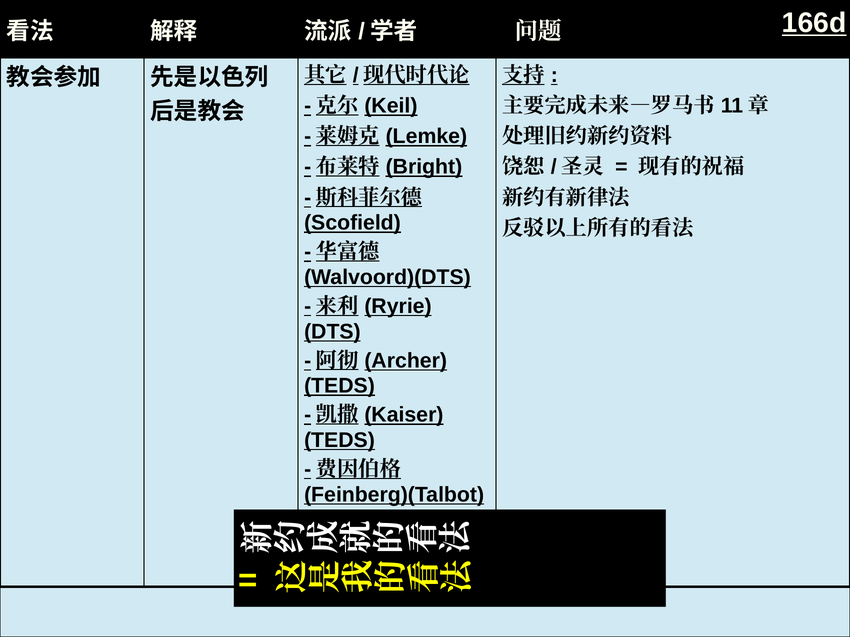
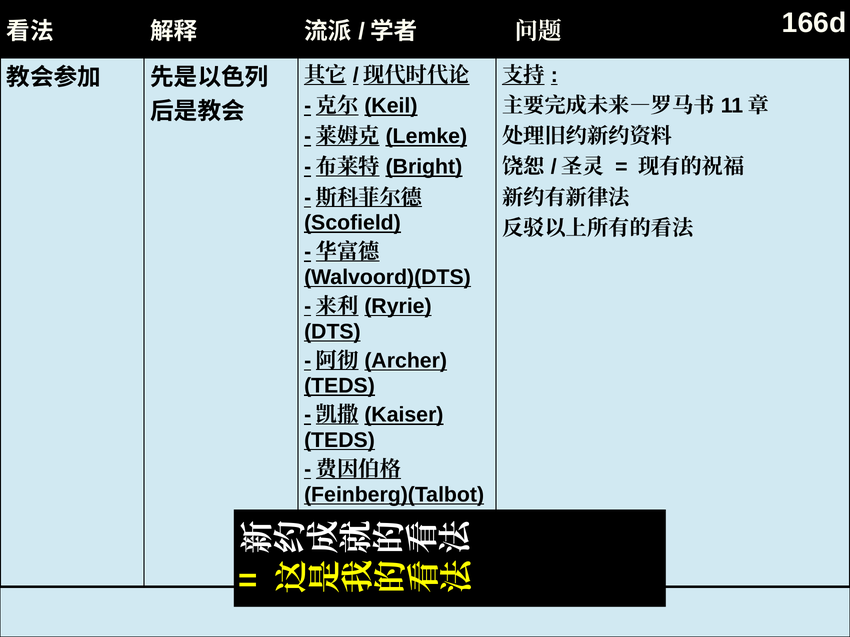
166d underline: present -> none (814, 23)
